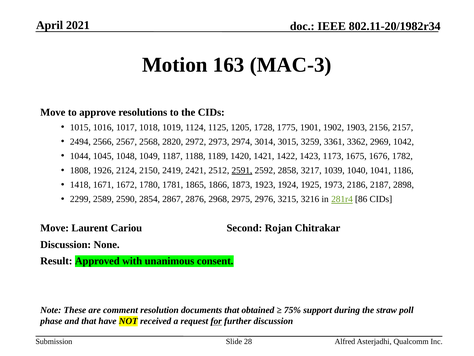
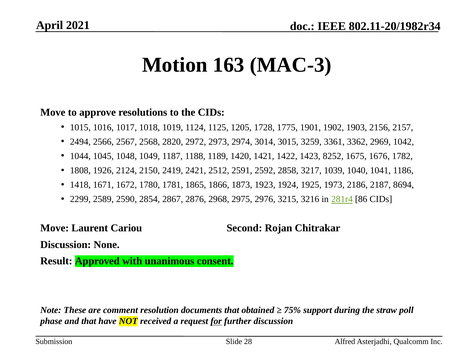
1173: 1173 -> 8252 (333, 156)
2591 underline: present -> none (242, 170)
2898: 2898 -> 8694 (404, 185)
